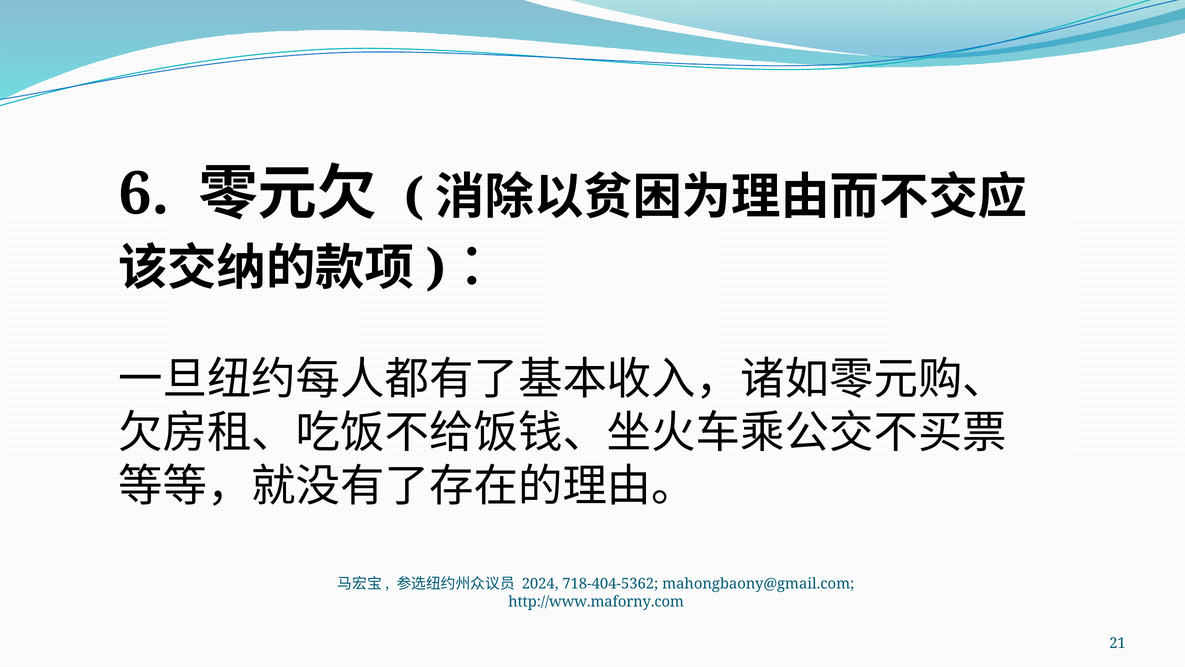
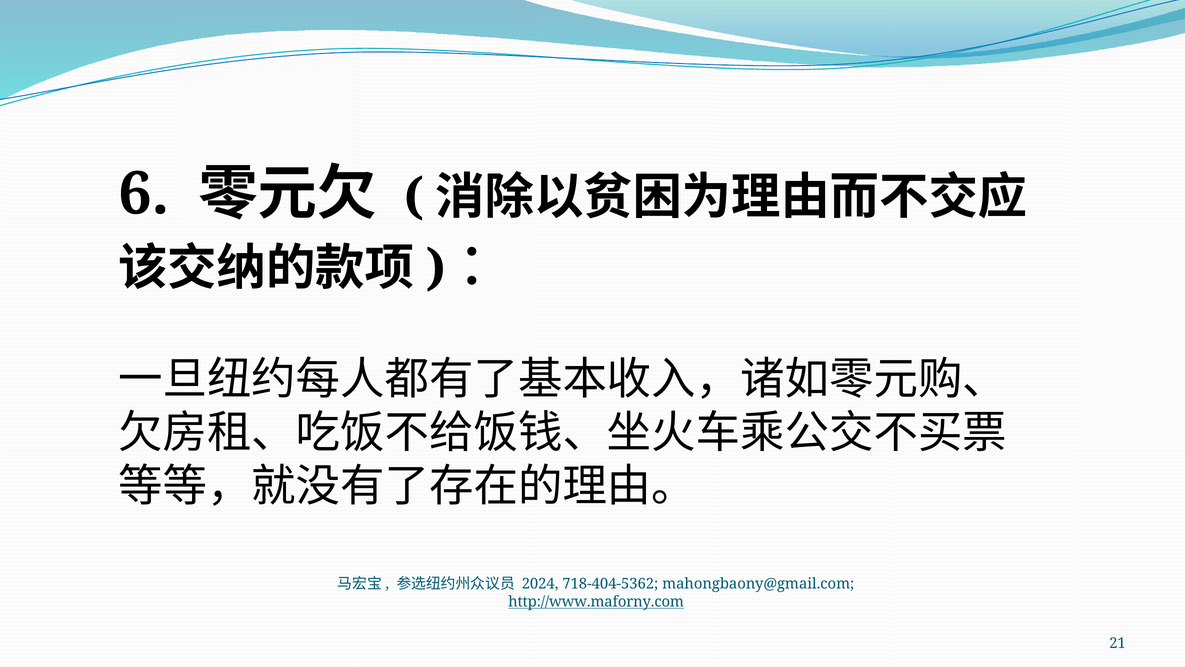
http://www.maforny.com underline: none -> present (596, 601)
